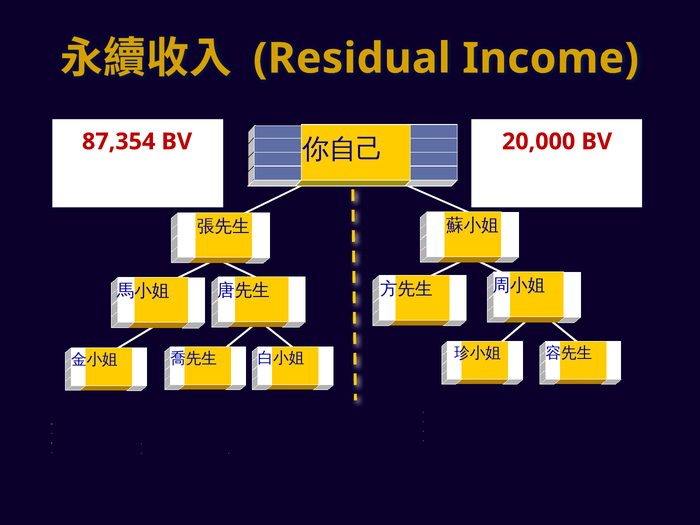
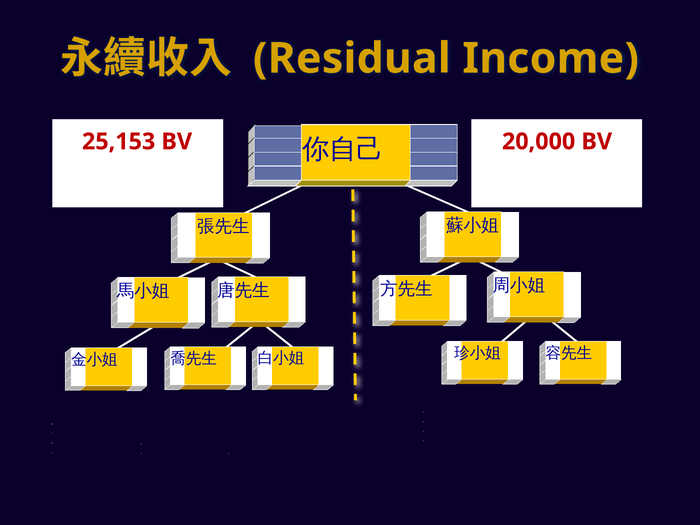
87,354: 87,354 -> 25,153 (119, 142)
